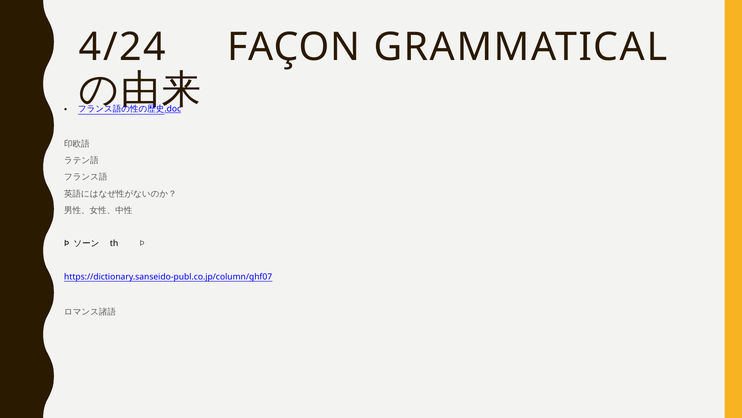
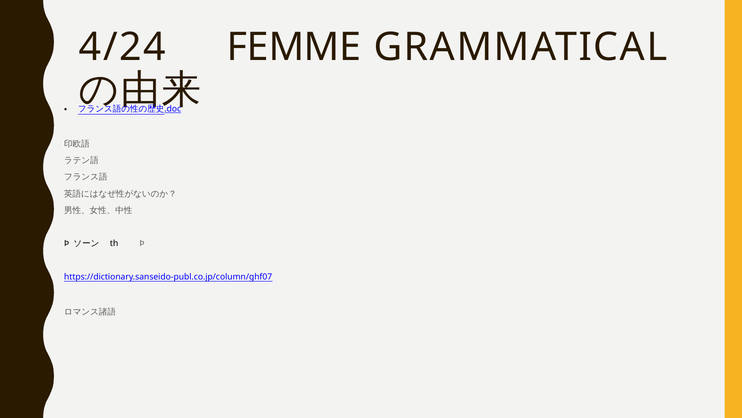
FAÇON: FAÇON -> FEMME (294, 47)
